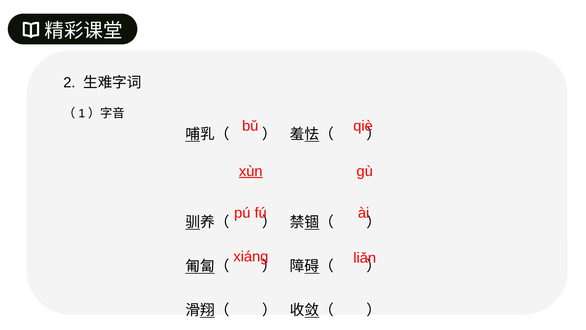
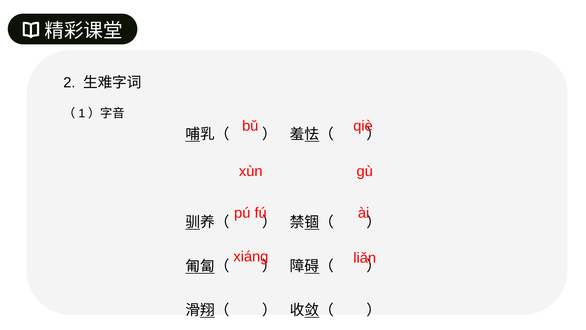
xùn underline: present -> none (251, 171)
